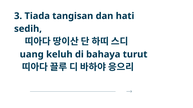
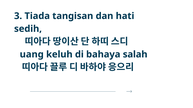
turut: turut -> salah (135, 55)
